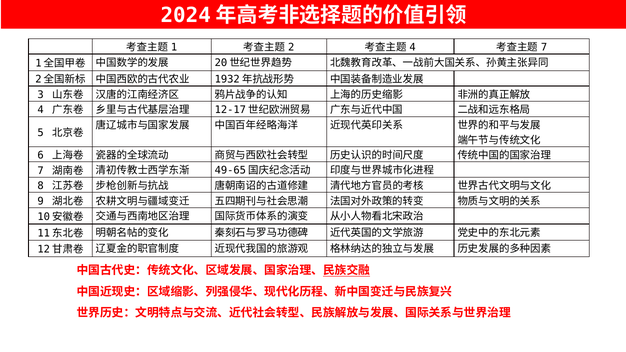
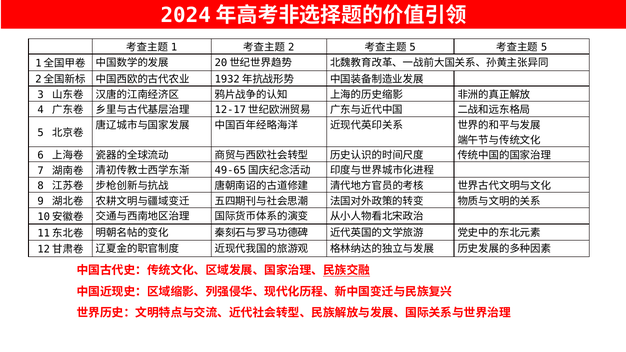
4: 4 -> 5 (413, 47)
7: 7 -> 5 (544, 47)
